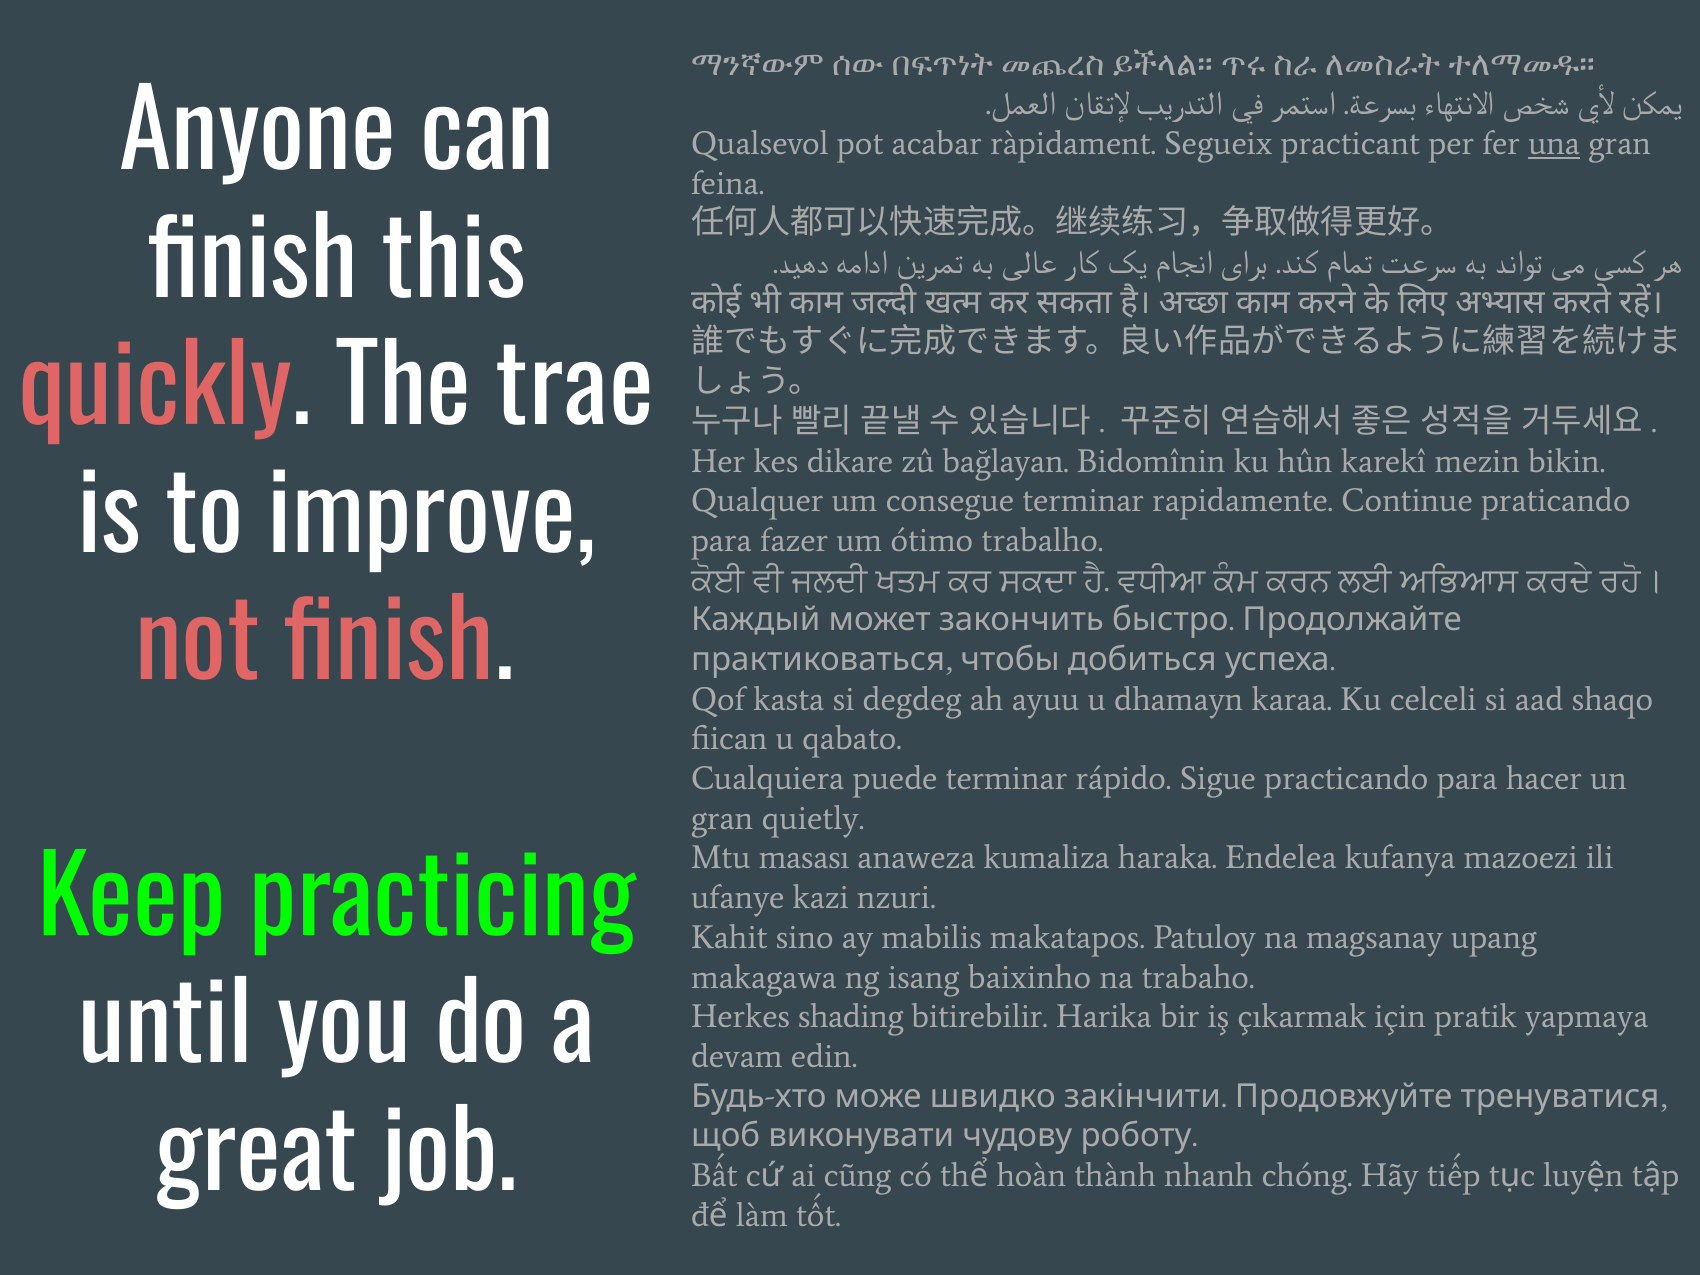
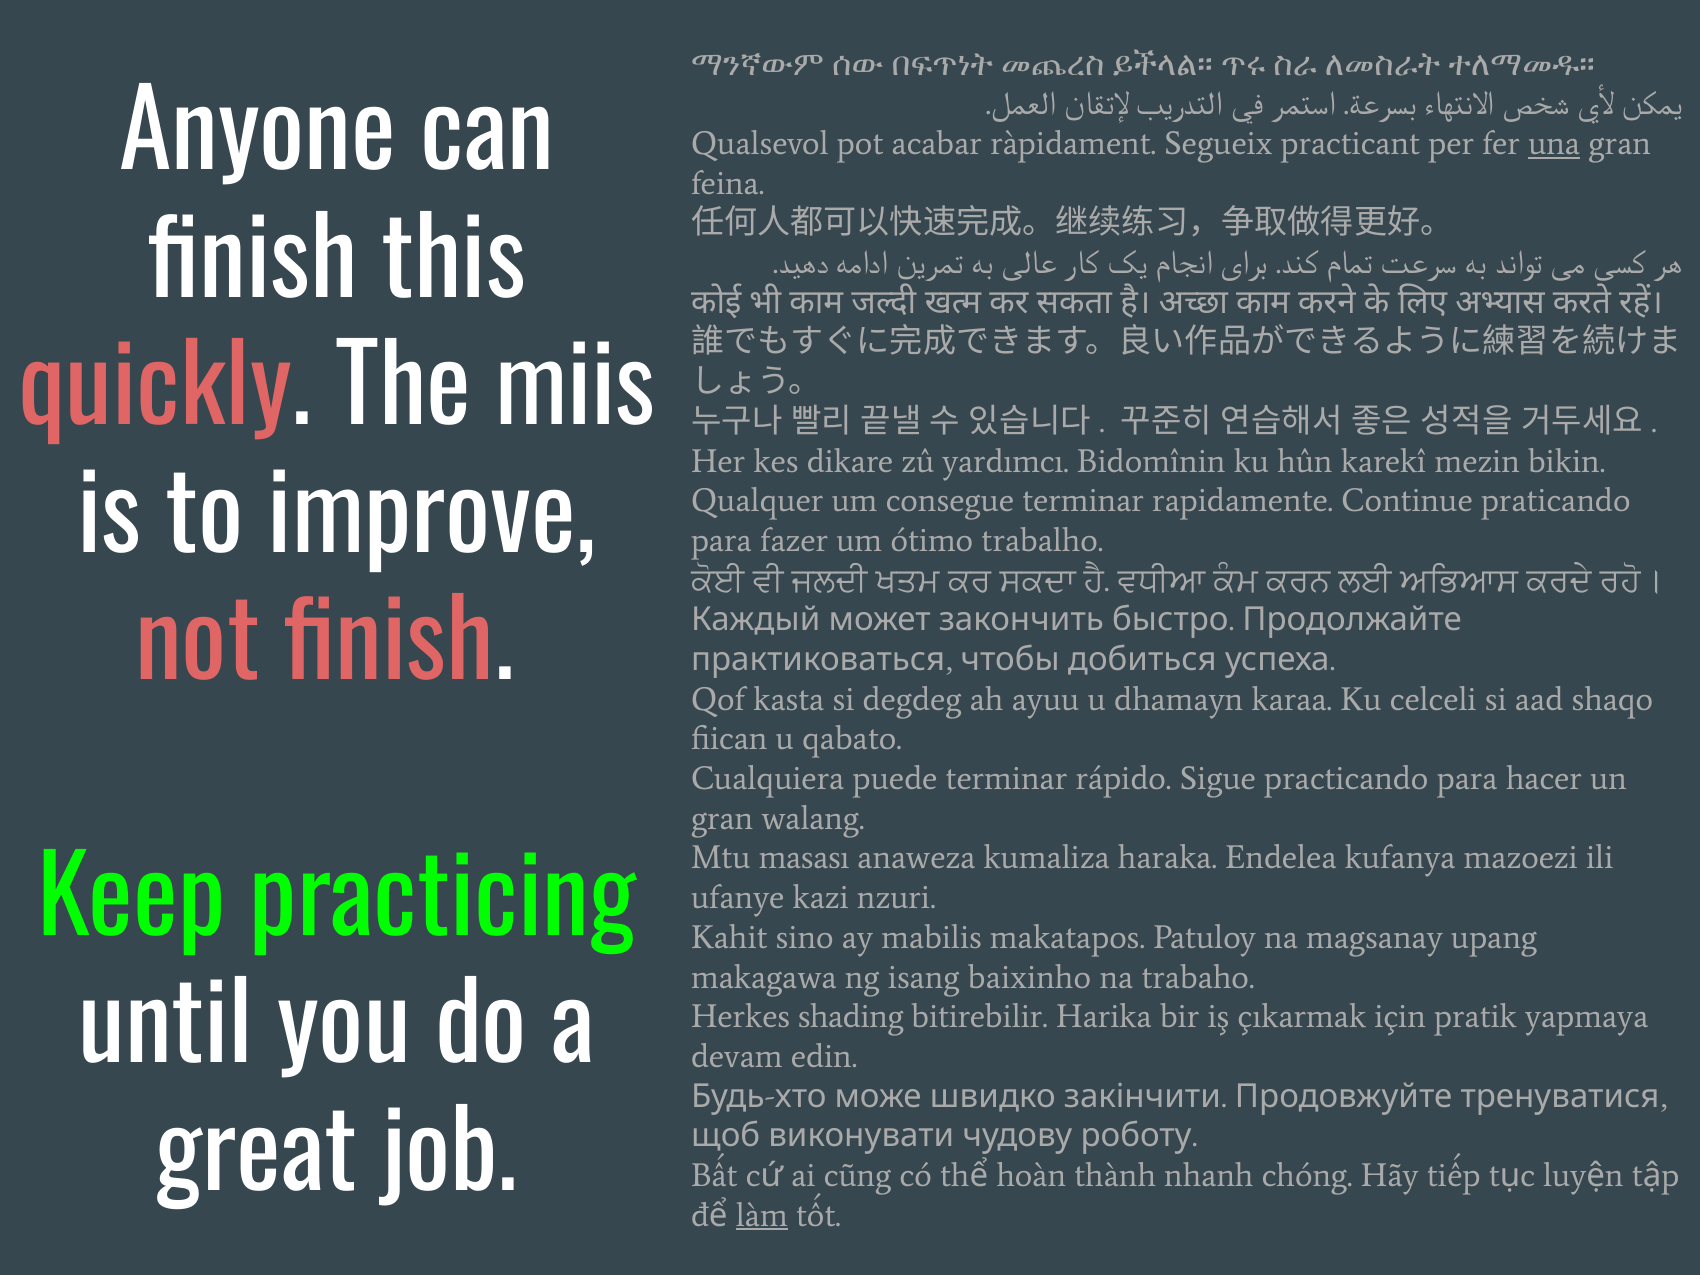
trae: trae -> miis (576, 390)
bağlayan: bağlayan -> yardımcı (1006, 461)
quietly: quietly -> walang (813, 818)
làm underline: none -> present (762, 1215)
